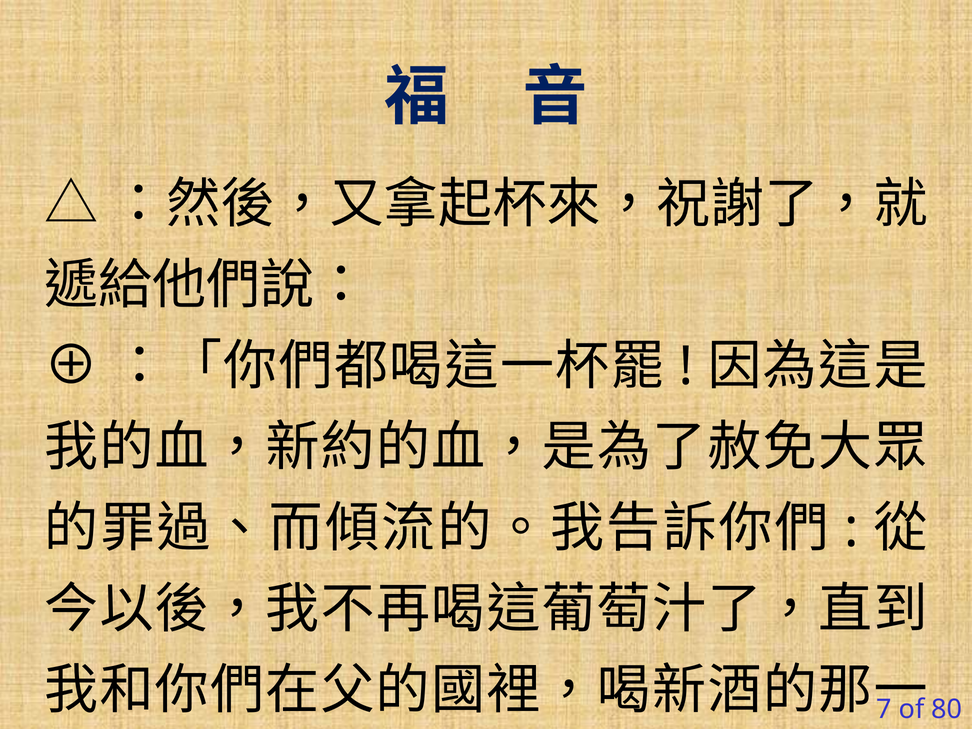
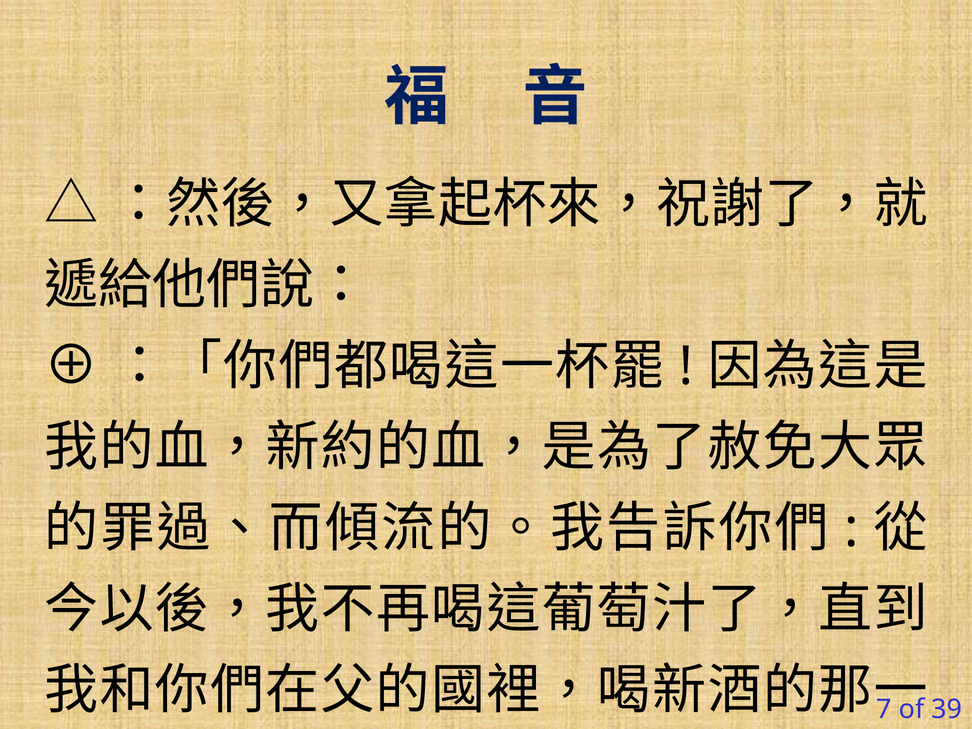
80: 80 -> 39 (947, 709)
